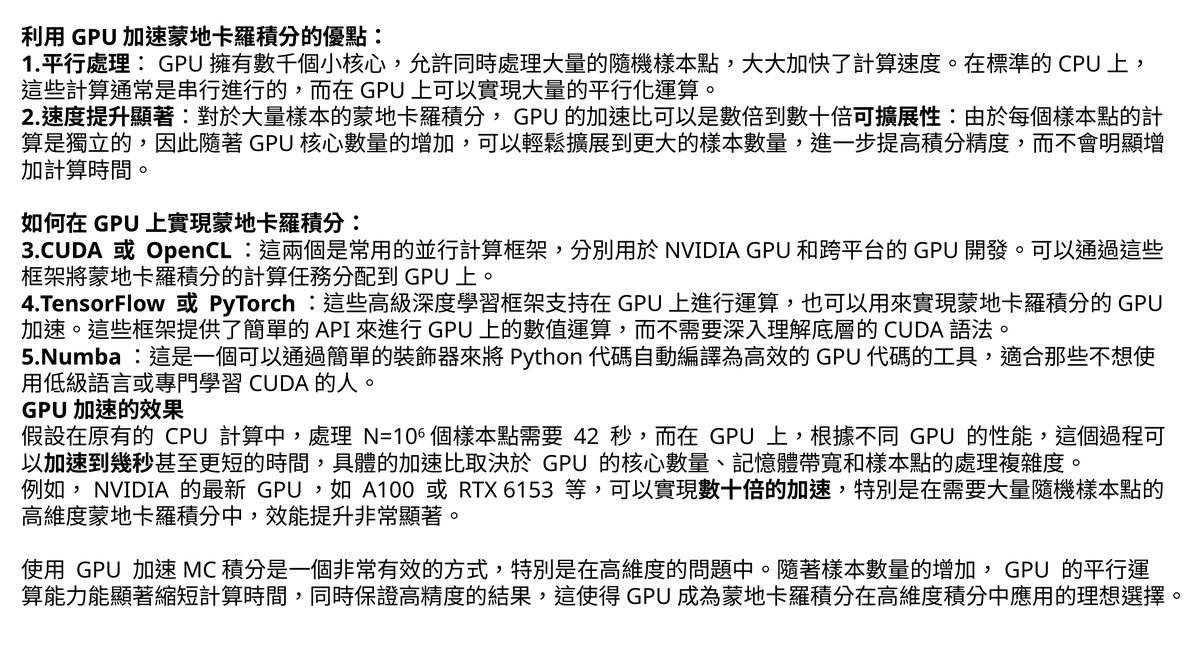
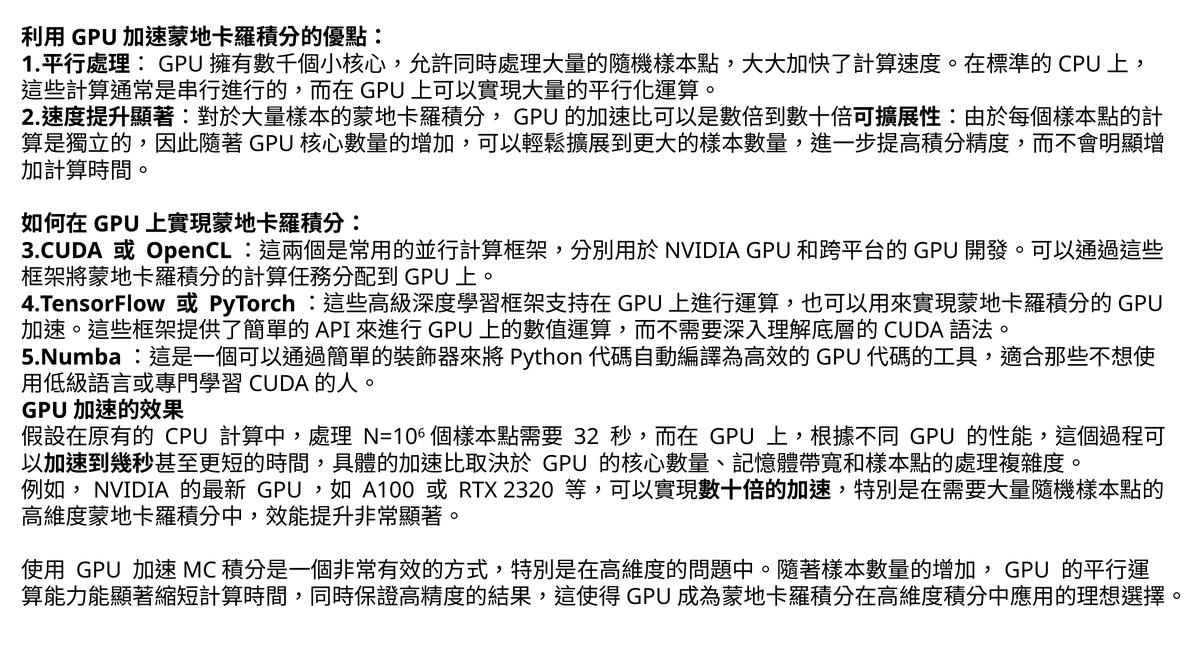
42: 42 -> 32 (587, 437)
6153: 6153 -> 2320 (528, 490)
